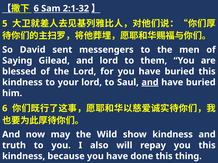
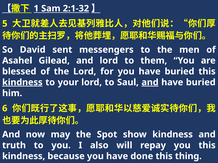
6: 6 -> 1 (36, 8)
Saying: Saying -> Asahel (17, 61)
kindness underline: none -> present (22, 83)
Wild: Wild -> Spot (107, 135)
